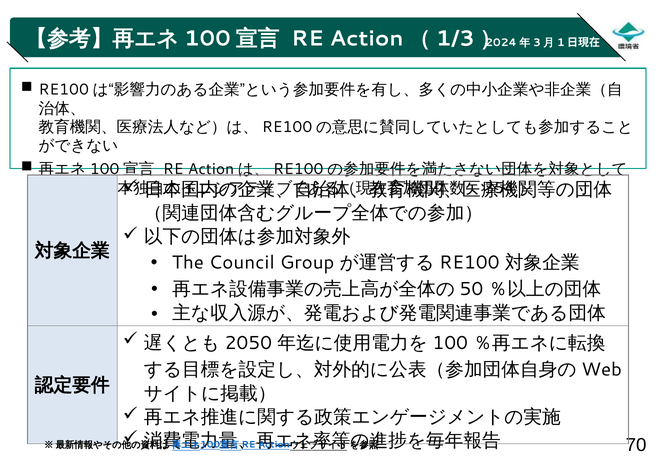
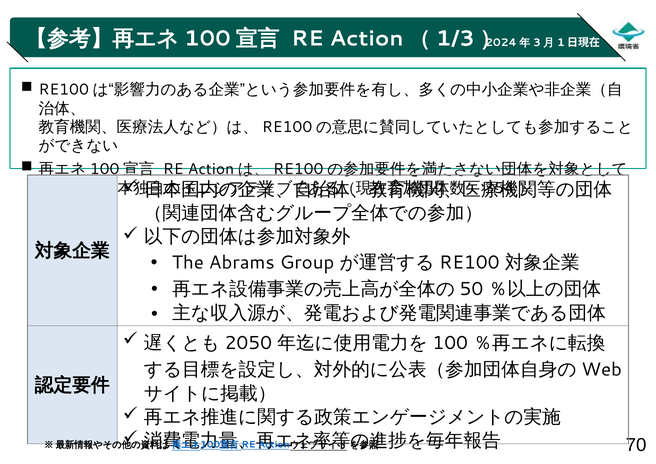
Council: Council -> Abrams (242, 263)
